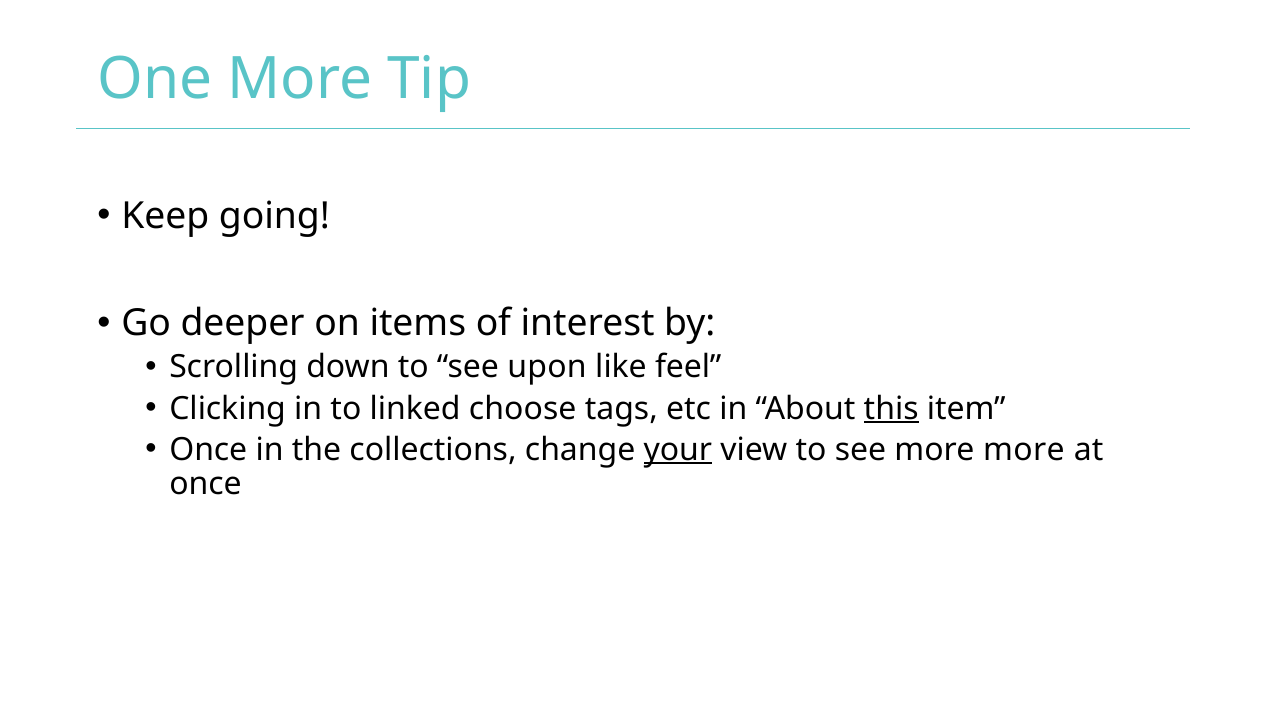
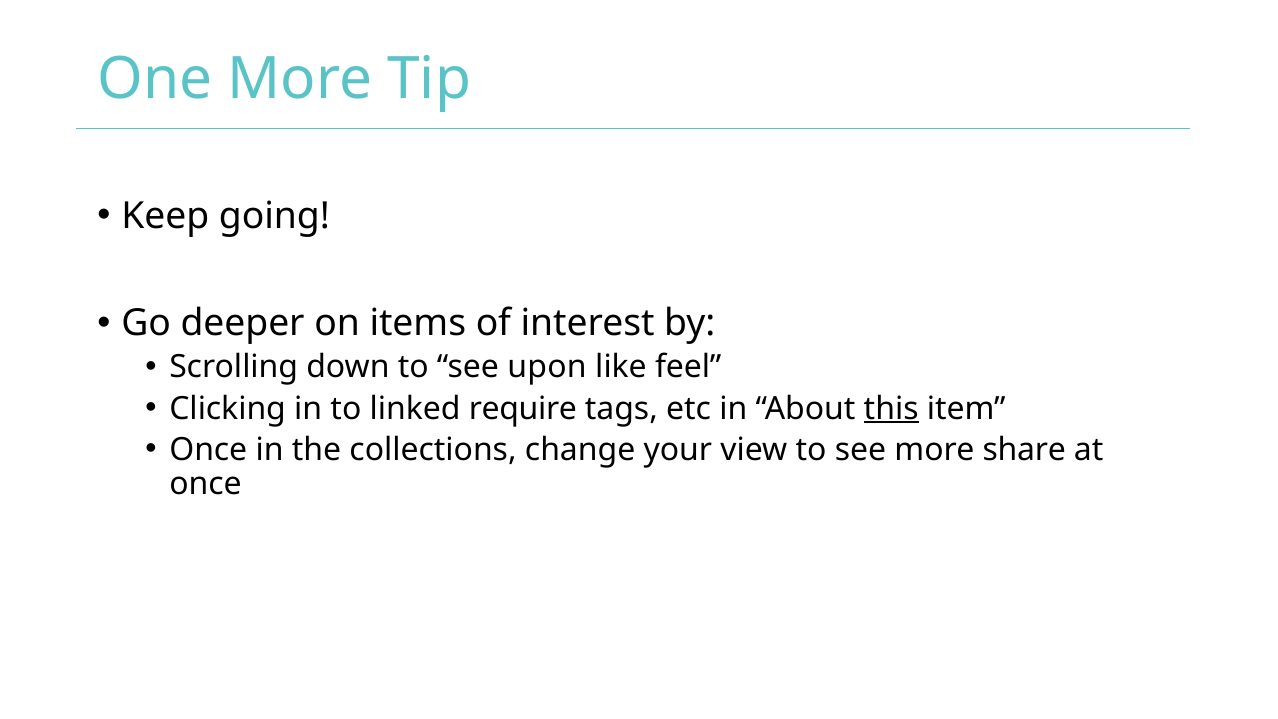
choose: choose -> require (523, 408)
your underline: present -> none (678, 450)
more more: more -> share (1024, 450)
